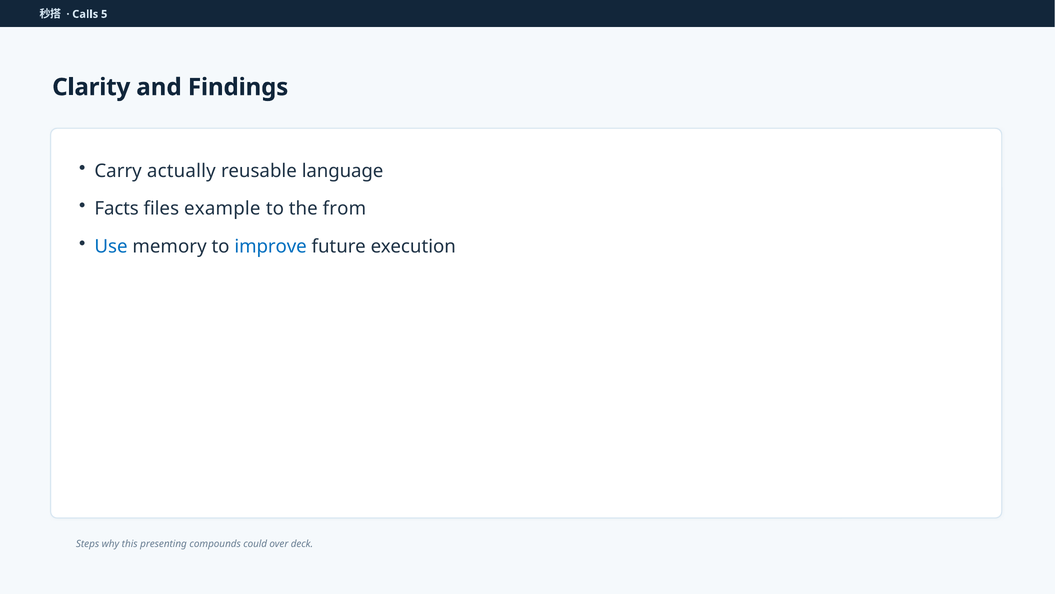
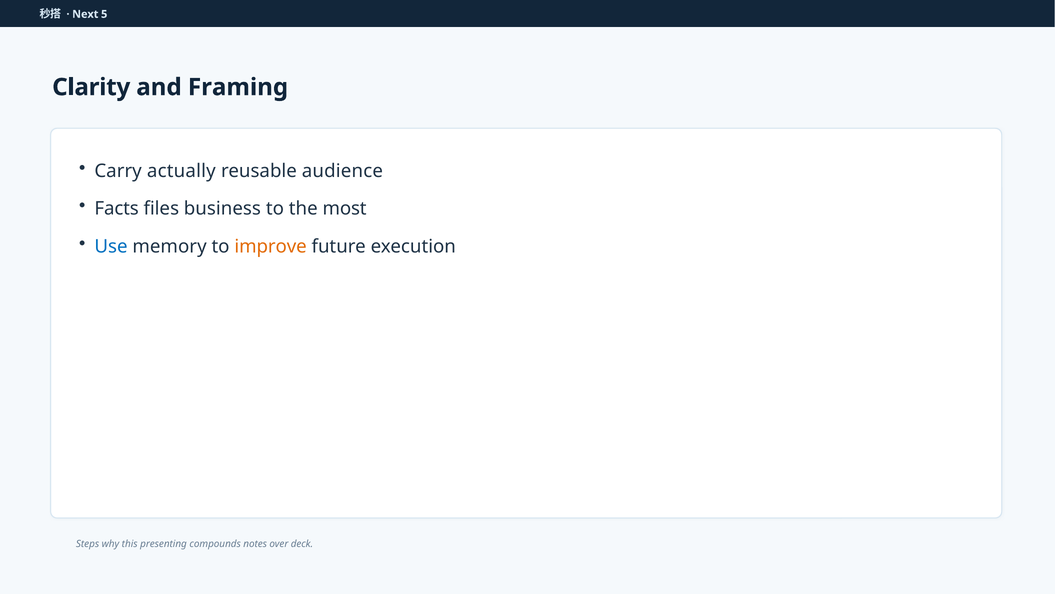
Calls: Calls -> Next (85, 14)
Findings: Findings -> Framing (238, 87)
language: language -> audience (342, 171)
example: example -> business (222, 209)
from: from -> most (345, 209)
improve colour: blue -> orange (271, 246)
could: could -> notes (255, 543)
